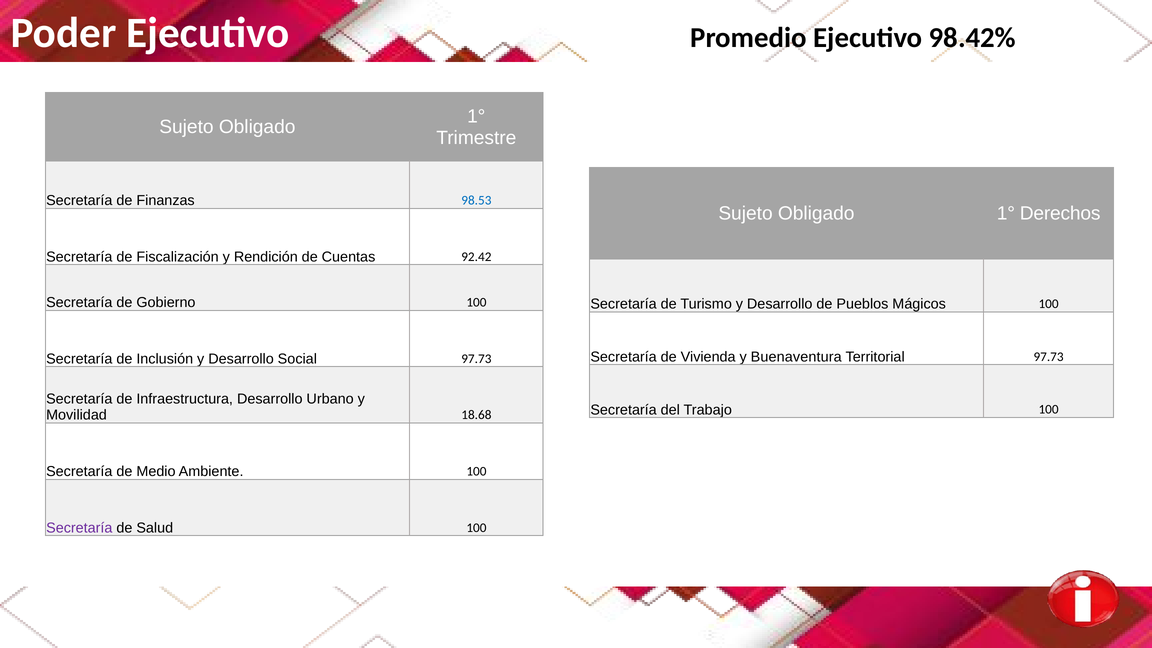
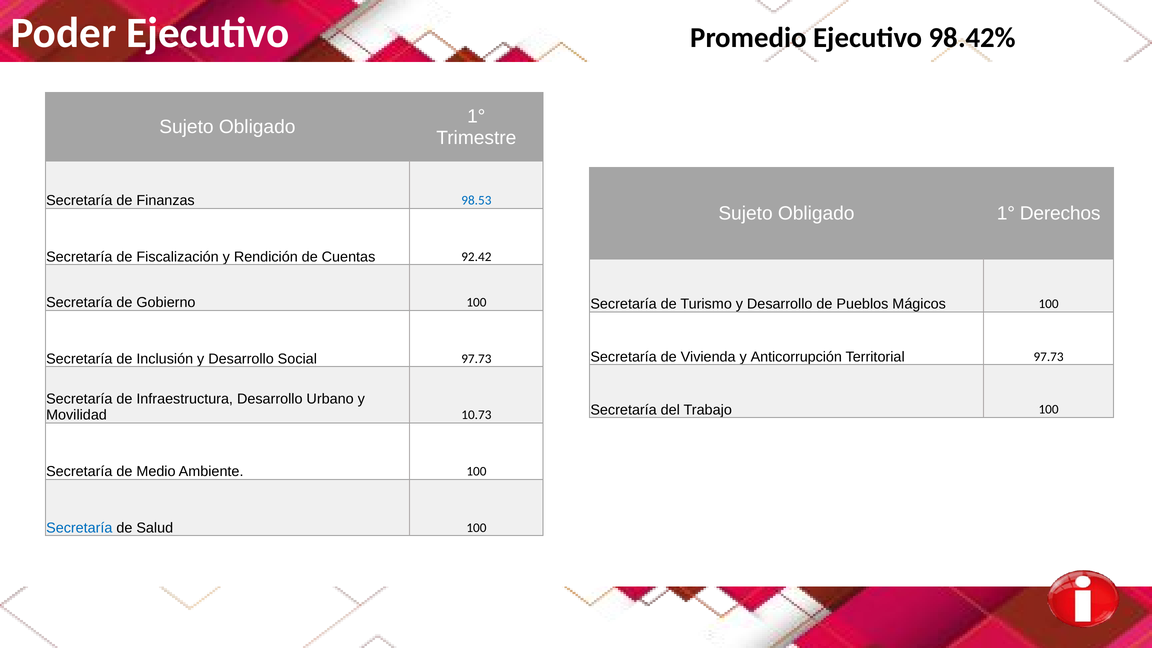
Buenaventura: Buenaventura -> Anticorrupción (796, 357)
18.68: 18.68 -> 10.73 (476, 415)
Secretaría colour: purple -> blue (79, 528)
